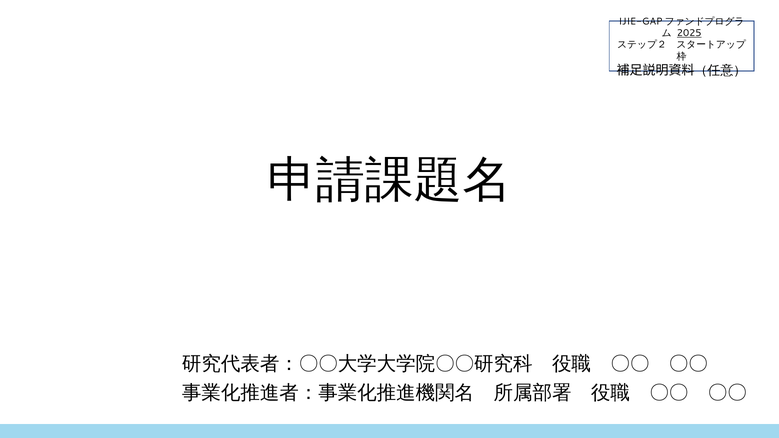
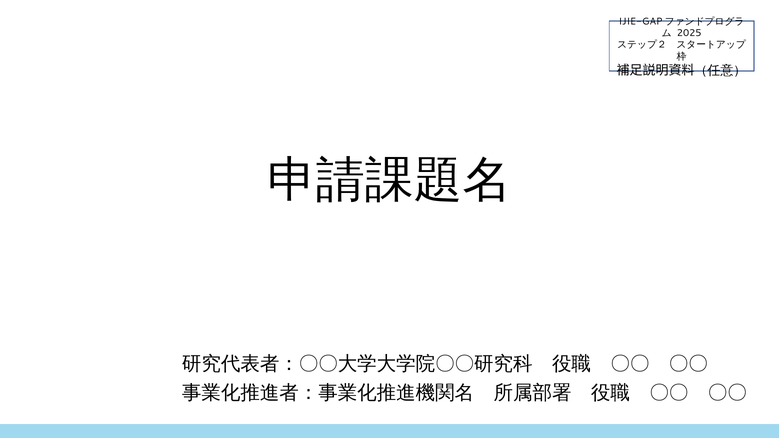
2025 underline: present -> none (689, 33)
